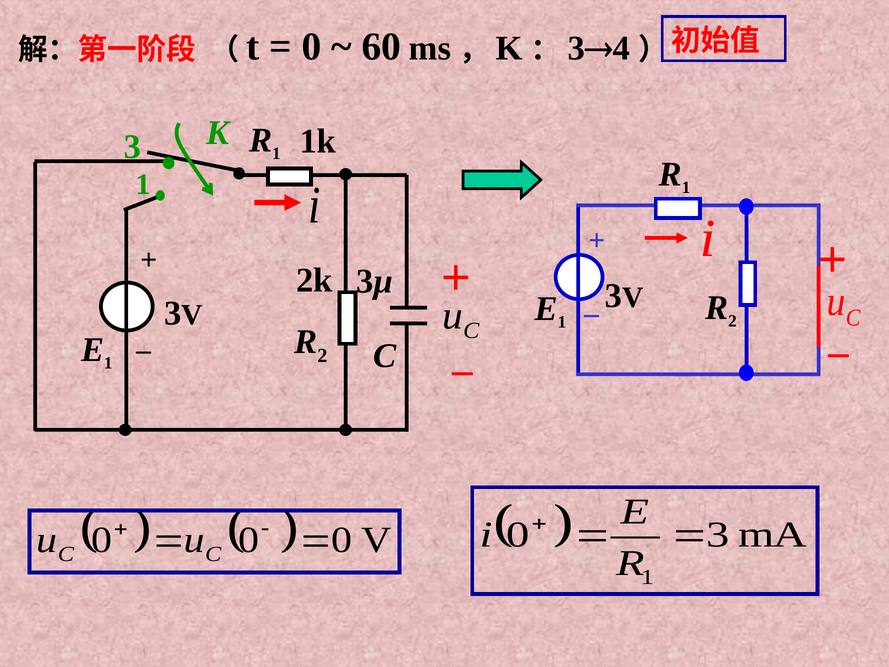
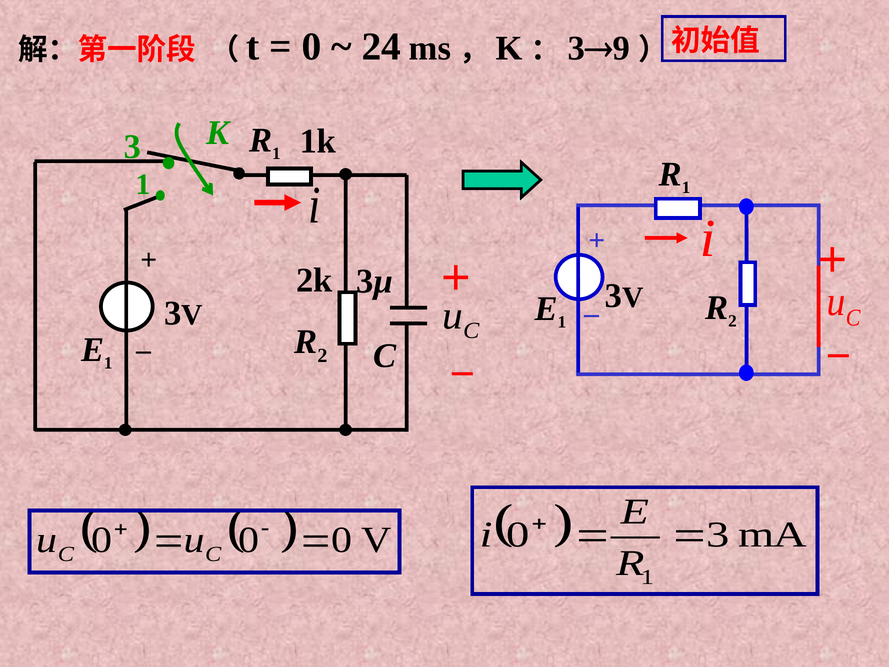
60: 60 -> 24 (381, 47)
4: 4 -> 9 (622, 48)
